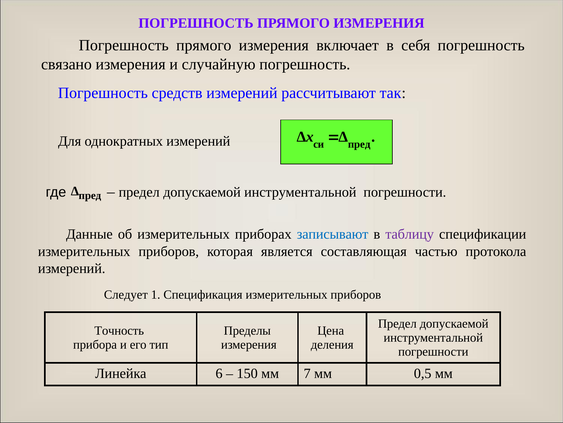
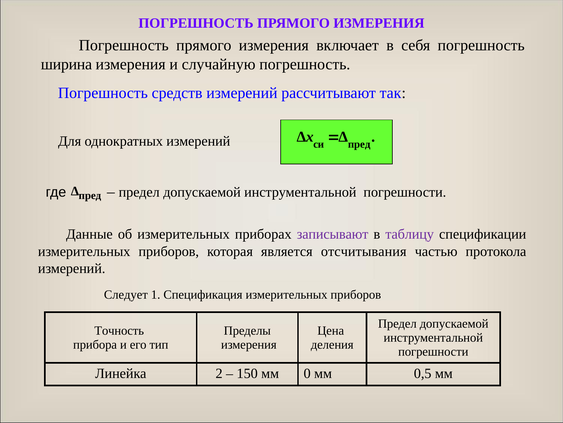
связано: связано -> ширина (66, 64)
записывают colour: blue -> purple (333, 234)
составляющая: составляющая -> отсчитывания (364, 251)
6: 6 -> 2 (219, 373)
7: 7 -> 0 (307, 373)
